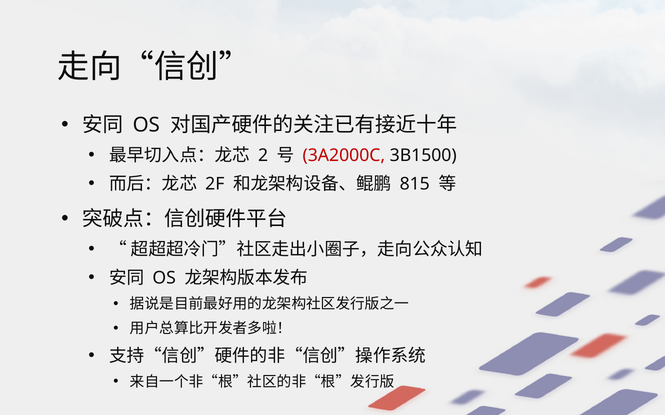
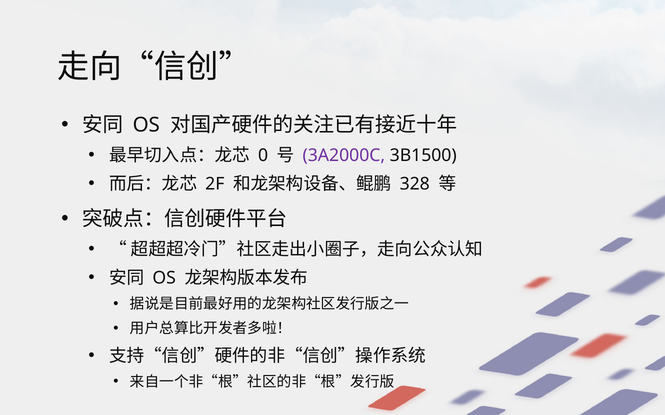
2: 2 -> 0 (263, 156)
3A2000C colour: red -> purple (344, 156)
815: 815 -> 328 (415, 184)
